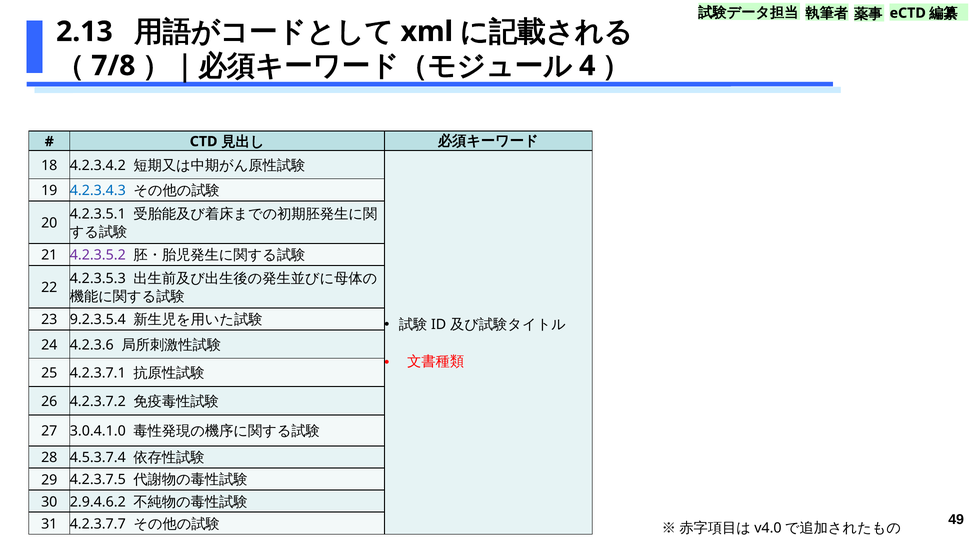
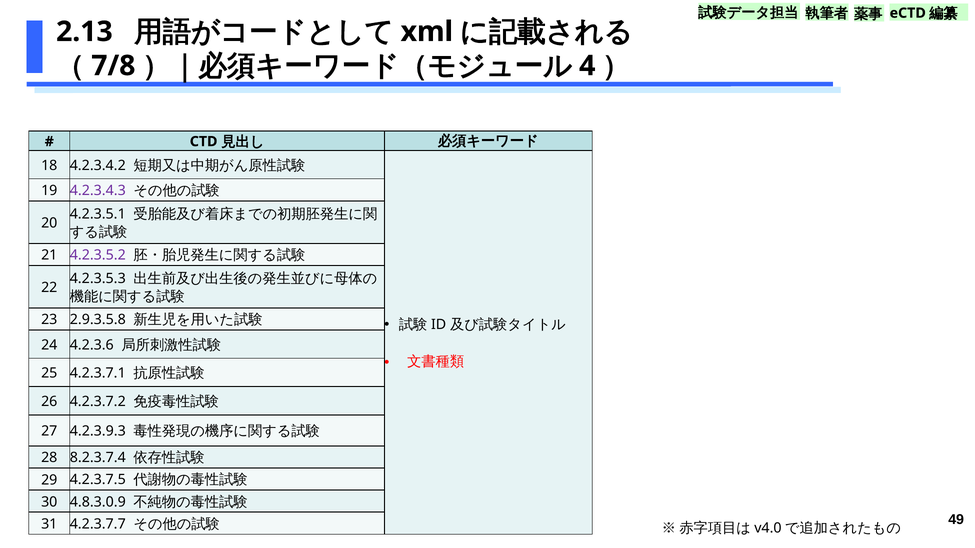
4.2.3.4.3 colour: blue -> purple (98, 191)
9.2.3.5.4: 9.2.3.5.4 -> 2.9.3.5.8 (98, 320)
3.0.4.1.0: 3.0.4.1.0 -> 4.2.3.9.3 (98, 431)
4.5.3.7.4: 4.5.3.7.4 -> 8.2.3.7.4 (98, 458)
2.9.4.6.2: 2.9.4.6.2 -> 4.8.3.0.9 (98, 502)
